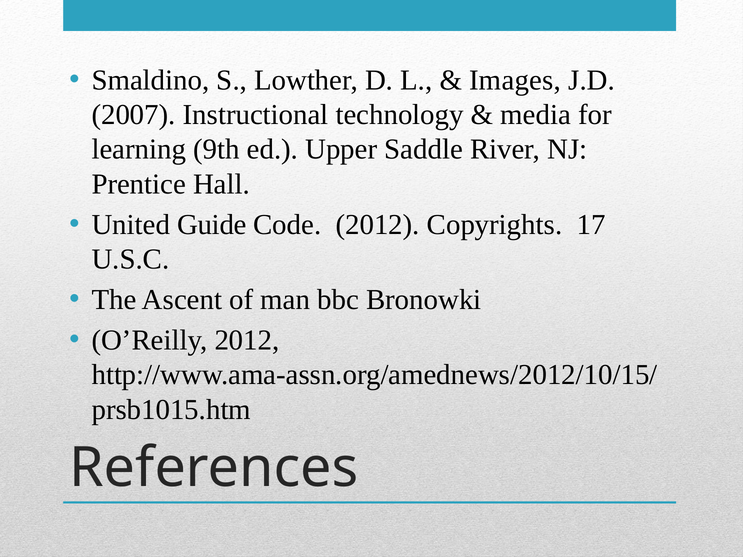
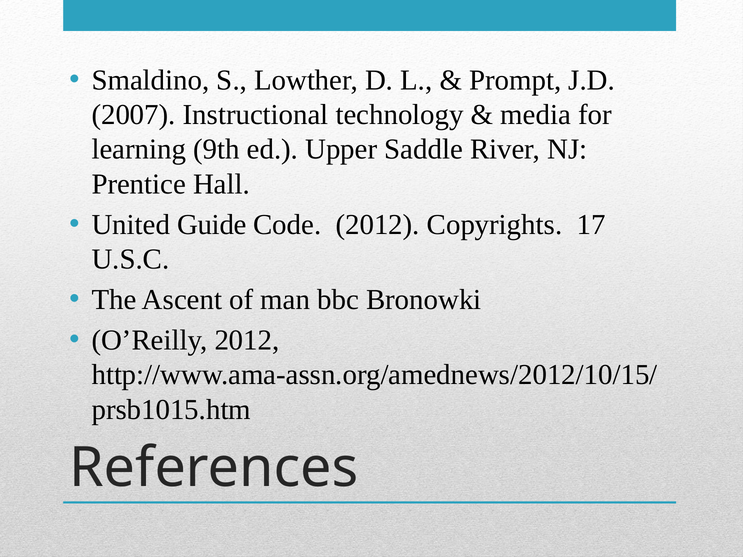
Images: Images -> Prompt (515, 80)
